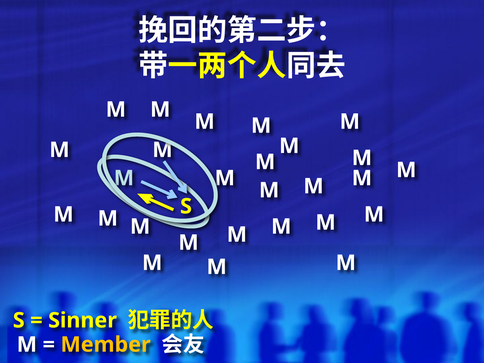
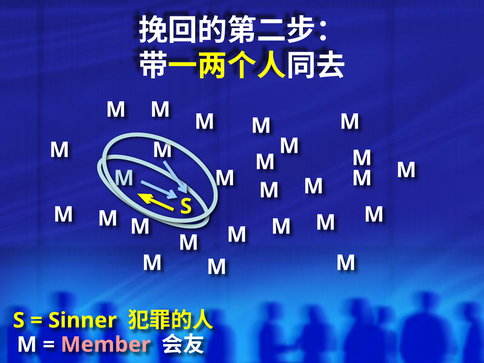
Member colour: yellow -> pink (106, 345)
